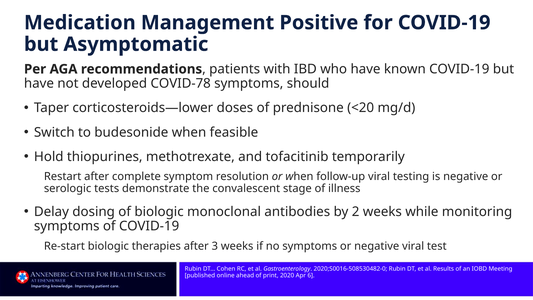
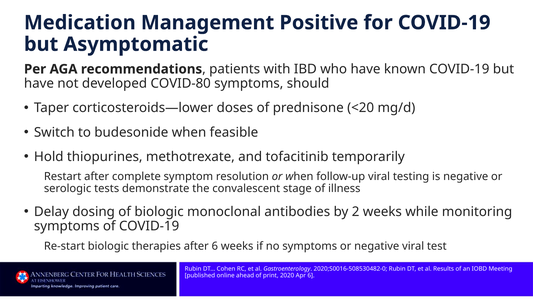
COVID-78: COVID-78 -> COVID-80 (181, 83)
after 3: 3 -> 6 (215, 246)
